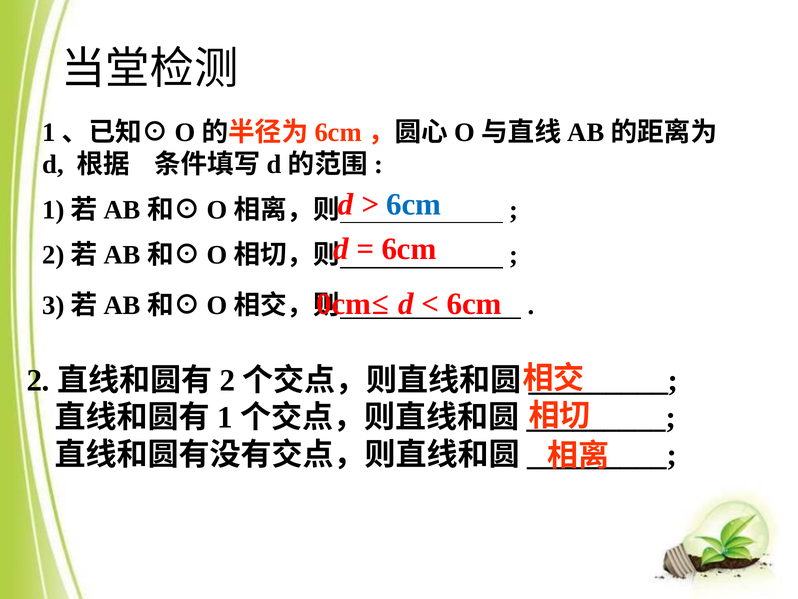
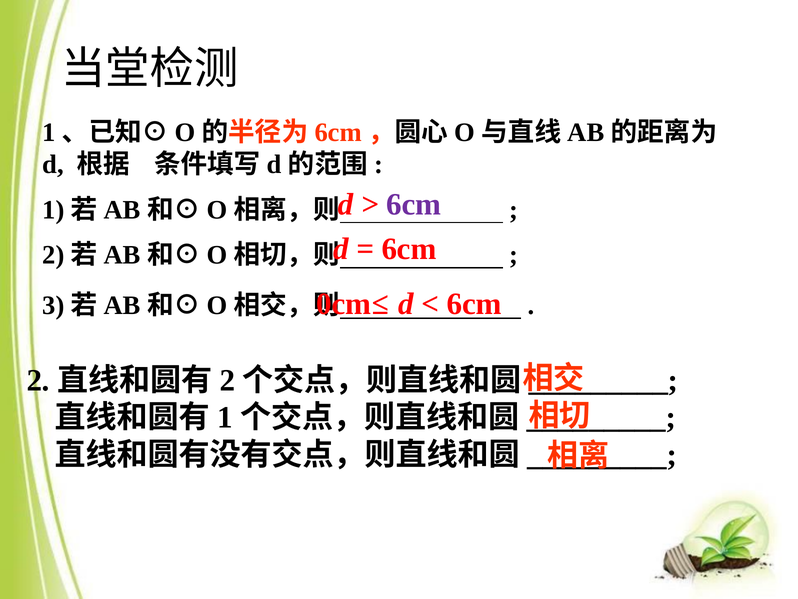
6cm colour: blue -> purple (414, 205)
